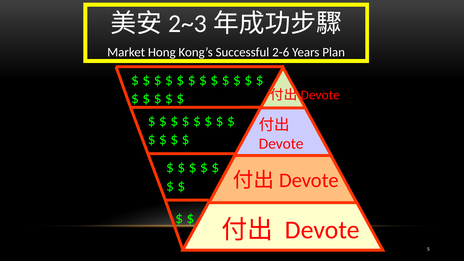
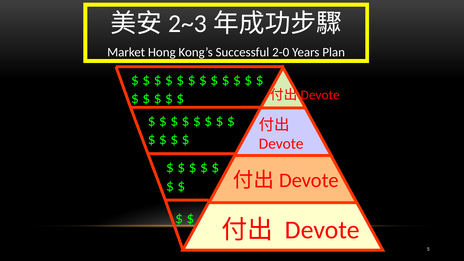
2-6: 2-6 -> 2-0 (281, 52)
